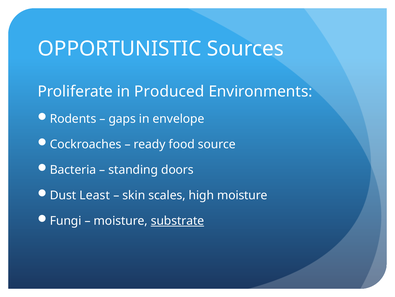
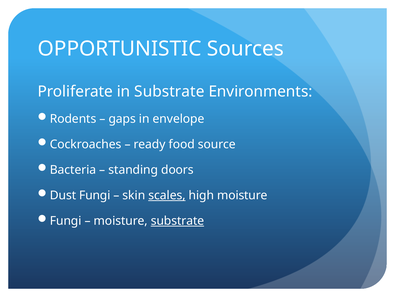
in Produced: Produced -> Substrate (169, 91)
Dust Least: Least -> Fungi (95, 195)
scales underline: none -> present (167, 195)
